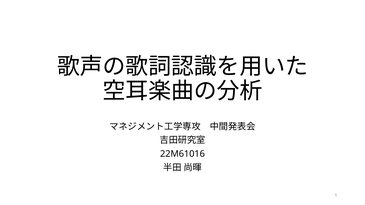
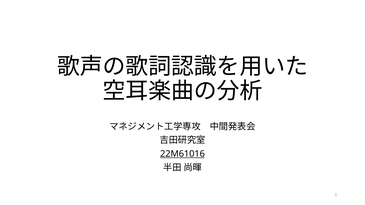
22M61016 underline: none -> present (182, 154)
